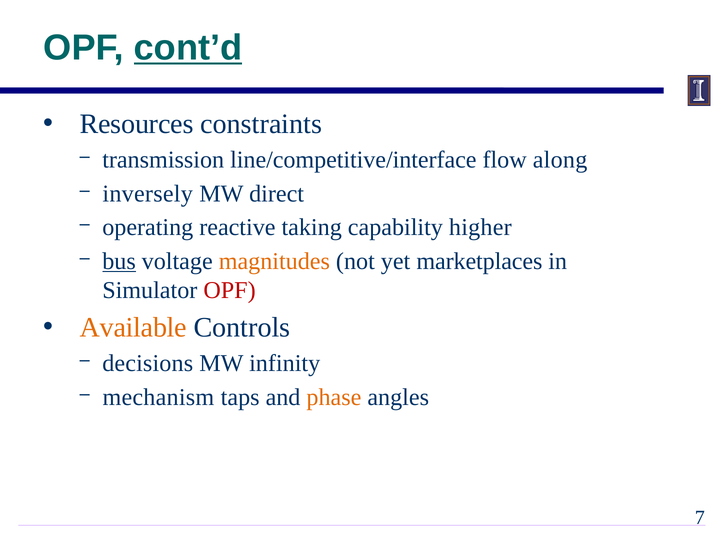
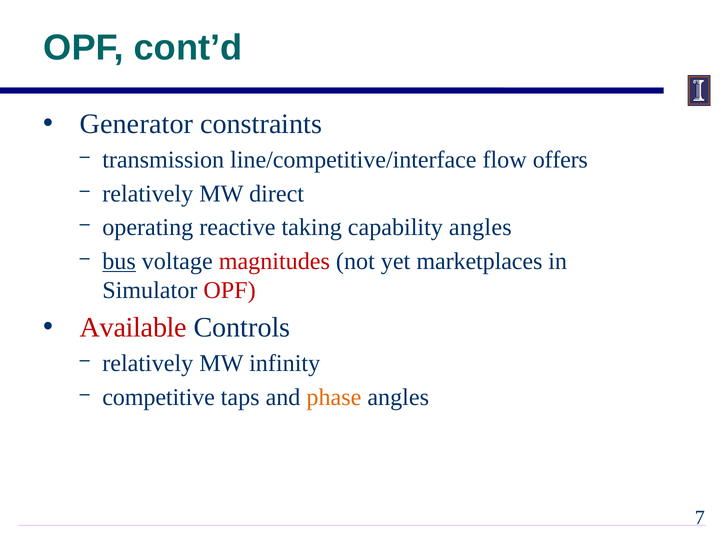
cont’d underline: present -> none (188, 48)
Resources: Resources -> Generator (136, 124)
along: along -> offers (560, 160)
inversely: inversely -> relatively (148, 194)
capability higher: higher -> angles (480, 227)
magnitudes colour: orange -> red (274, 261)
Available colour: orange -> red (133, 327)
decisions: decisions -> relatively (148, 363)
mechanism: mechanism -> competitive (159, 397)
